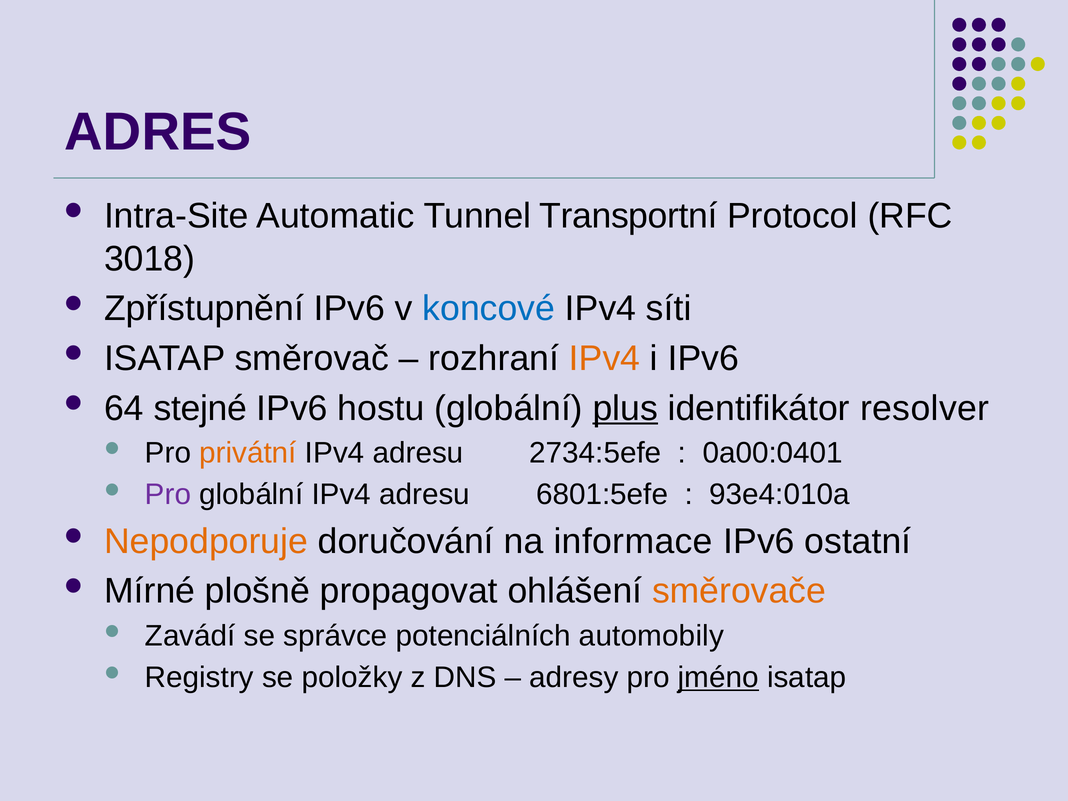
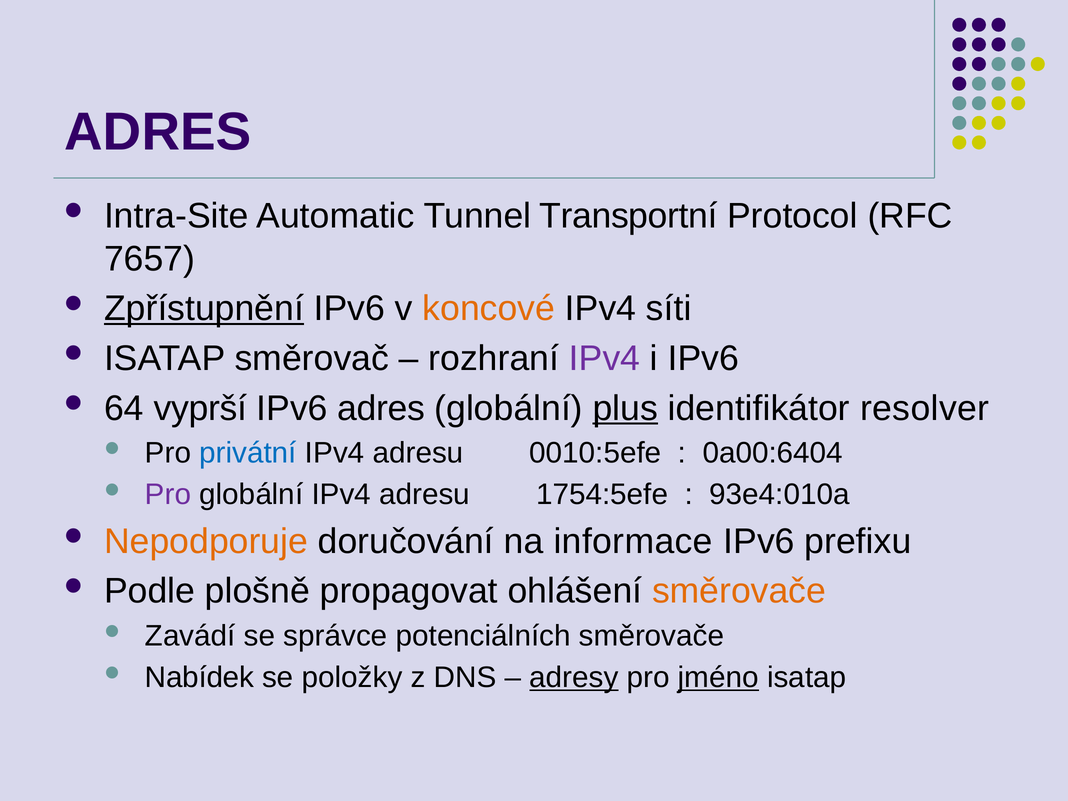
3018: 3018 -> 7657 (150, 259)
Zpřístupnění underline: none -> present (204, 309)
koncové colour: blue -> orange (489, 309)
IPv4 colour: orange -> purple (605, 358)
stejné: stejné -> vyprší (200, 408)
IPv6 hostu: hostu -> adres (381, 408)
privátní colour: orange -> blue (248, 453)
2734:5efe: 2734:5efe -> 0010:5efe (595, 453)
0a00:0401: 0a00:0401 -> 0a00:6404 (773, 453)
6801:5efe: 6801:5efe -> 1754:5efe (602, 495)
ostatní: ostatní -> prefixu (858, 541)
Mírné: Mírné -> Podle (150, 591)
potenciálních automobily: automobily -> směrovače (652, 636)
Registry: Registry -> Nabídek (199, 677)
adresy underline: none -> present (574, 677)
